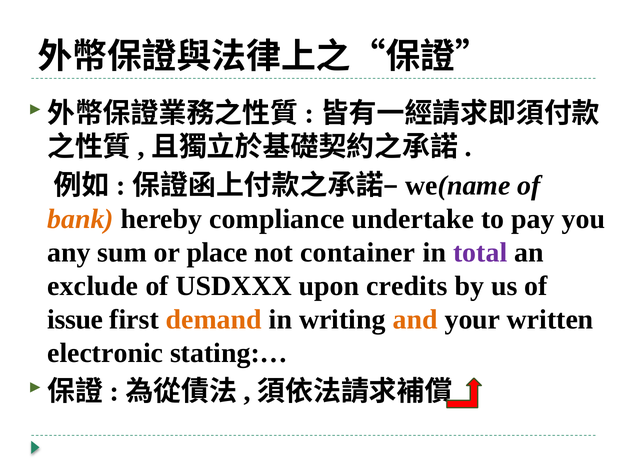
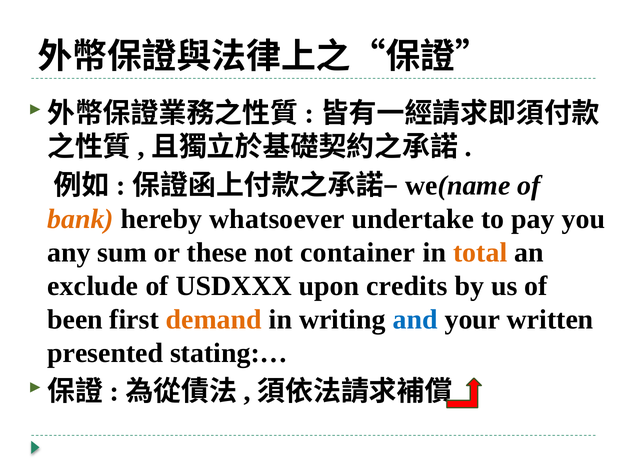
compliance: compliance -> whatsoever (277, 219)
place: place -> these (217, 253)
total colour: purple -> orange (480, 253)
issue: issue -> been (75, 320)
and colour: orange -> blue (415, 320)
electronic: electronic -> presented (105, 353)
